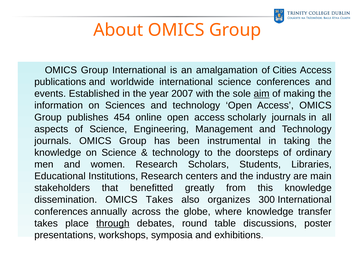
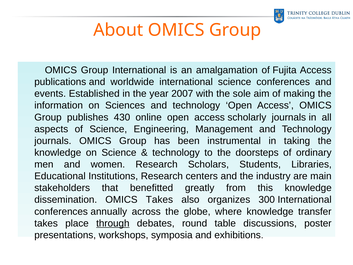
Cities: Cities -> Fujita (285, 70)
aim underline: present -> none (262, 94)
454: 454 -> 430 (122, 117)
